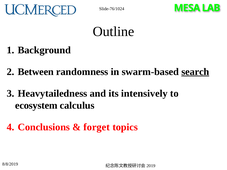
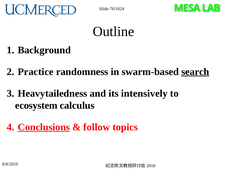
Between: Between -> Practice (36, 72)
Conclusions underline: none -> present (44, 127)
forget: forget -> follow (97, 127)
